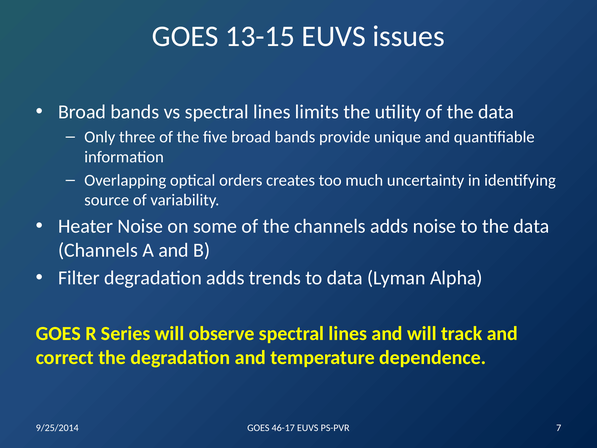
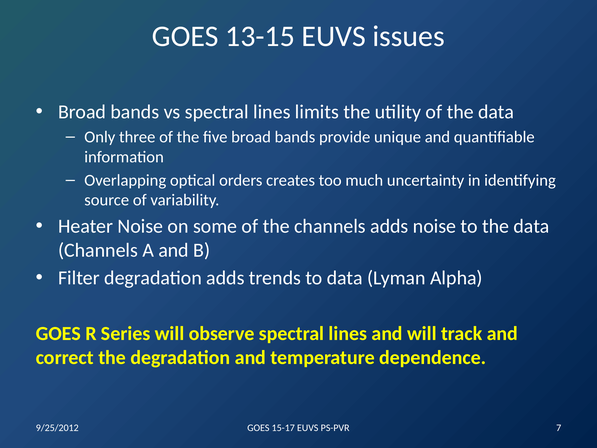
9/25/2014: 9/25/2014 -> 9/25/2012 (57, 428)
46-17: 46-17 -> 15-17 (283, 428)
